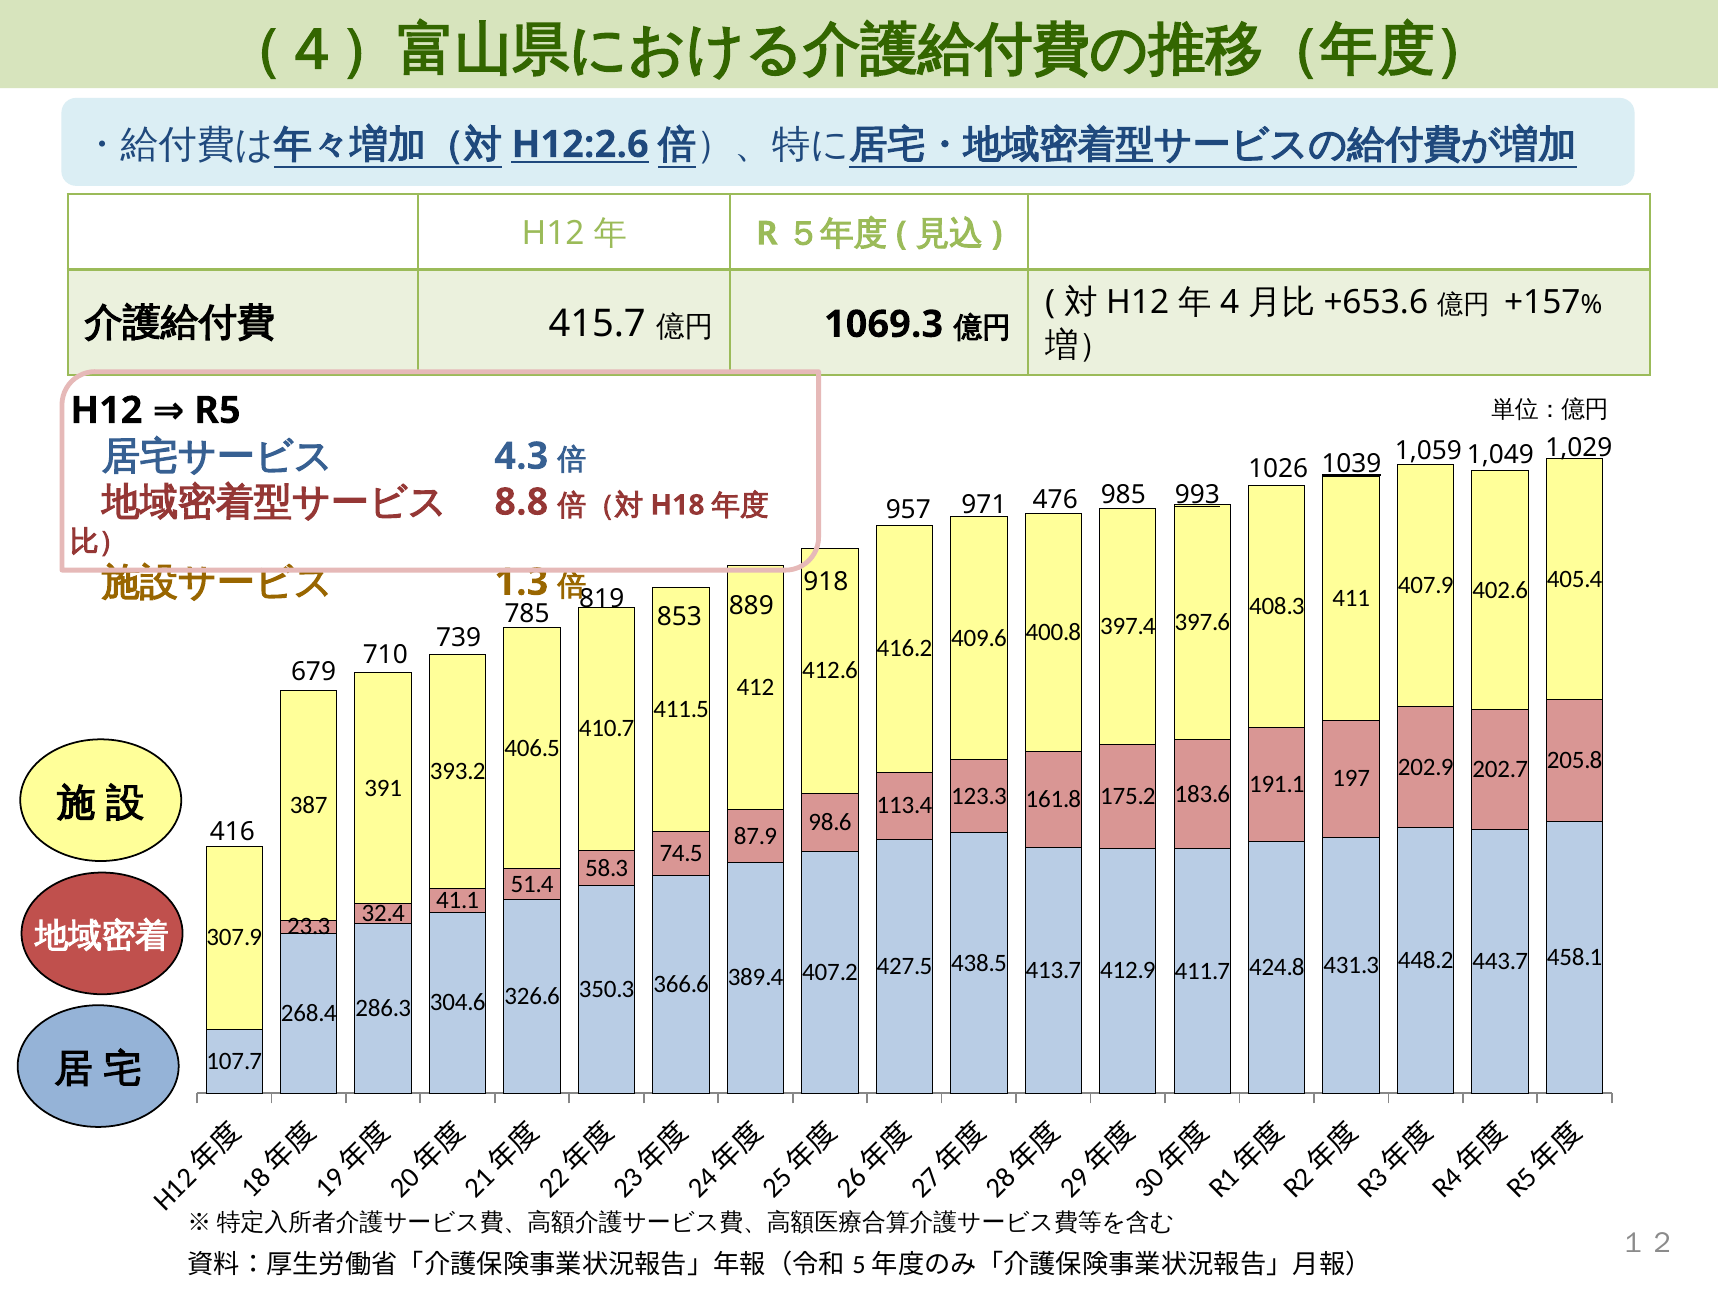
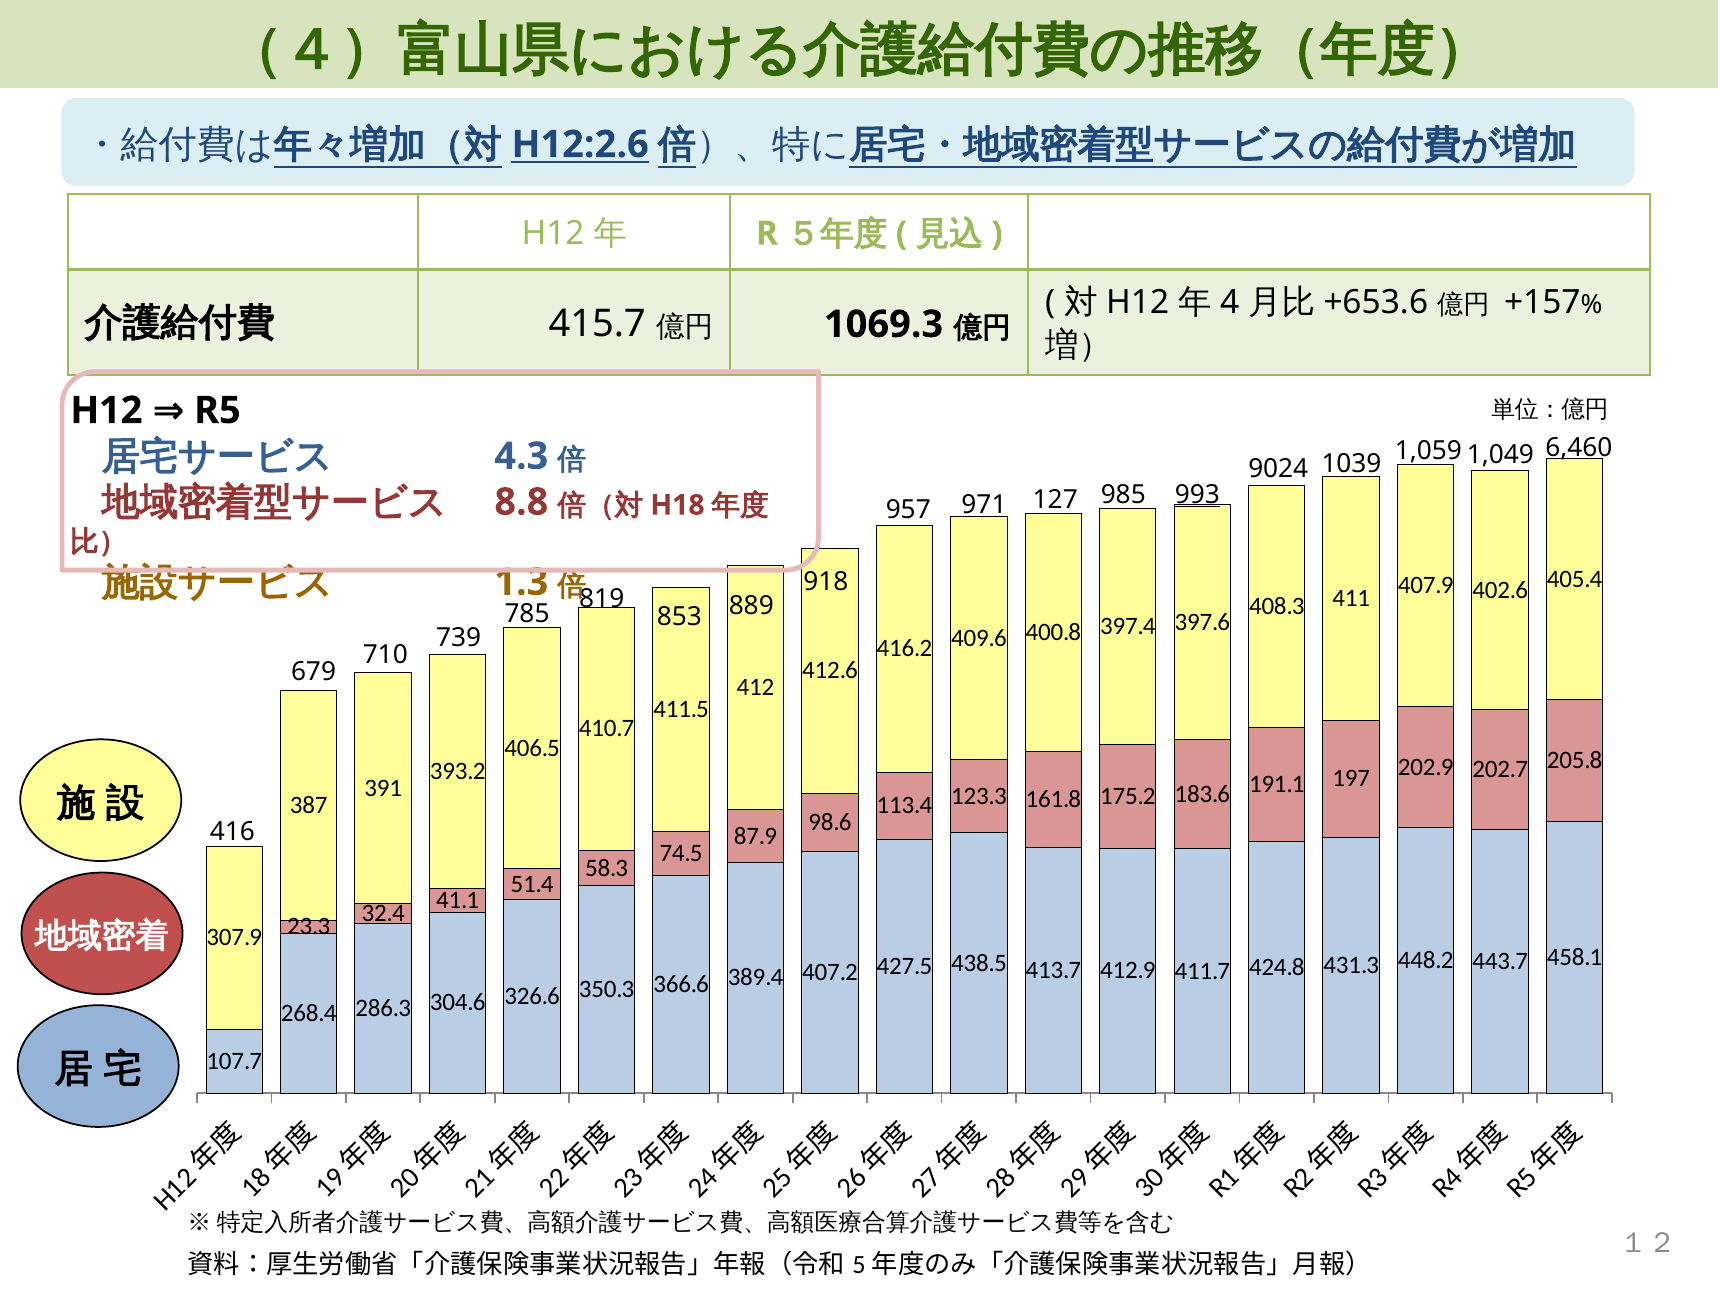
1,029: 1,029 -> 6,460 (1579, 448)
1039 underline: present -> none (1351, 463)
1026: 1026 -> 9024 (1278, 468)
476: 476 -> 127 (1055, 500)
